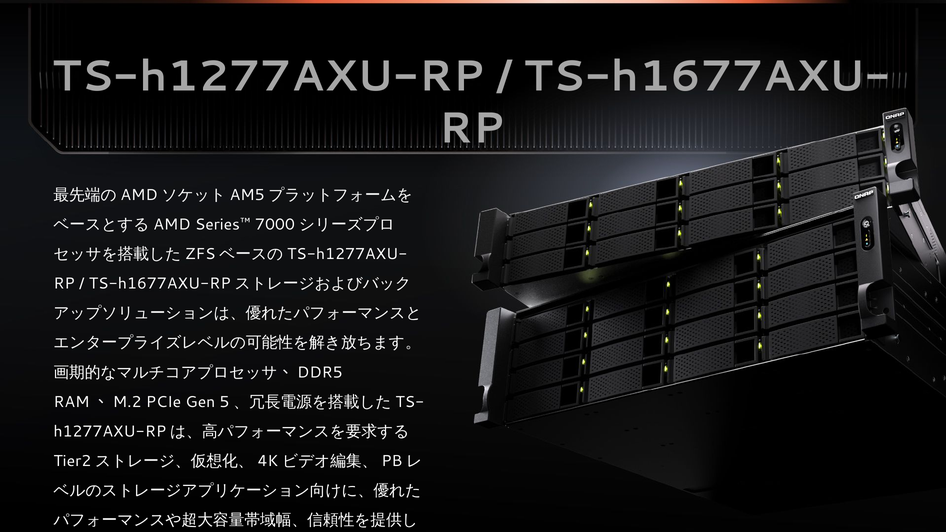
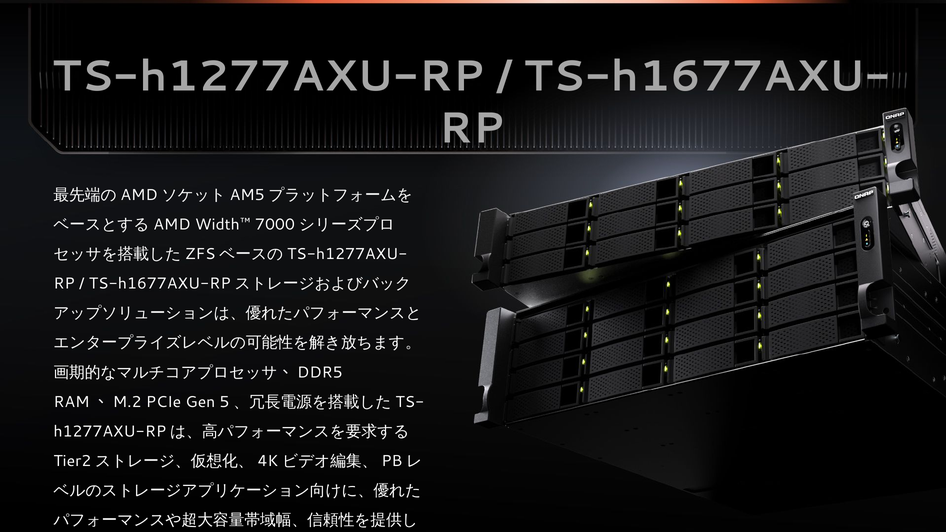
Series™: Series™ -> Width™ (223, 225)
